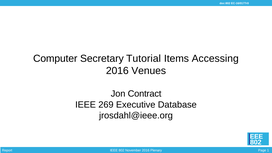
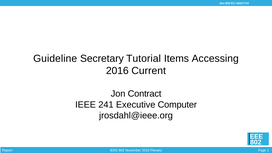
Computer: Computer -> Guideline (55, 59)
Venues: Venues -> Current (149, 71)
269: 269 -> 241 (106, 105)
Database: Database -> Computer (177, 105)
